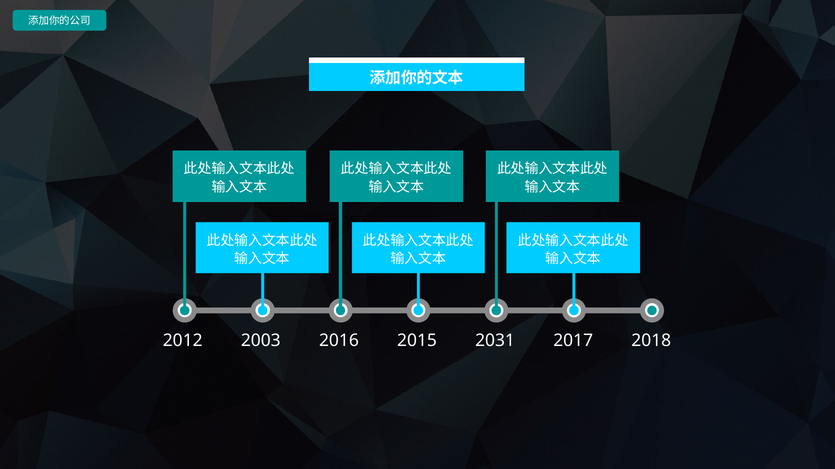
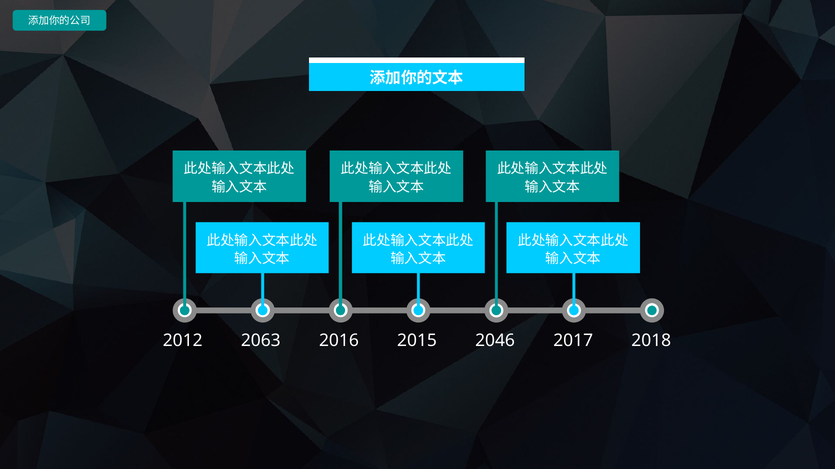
2003: 2003 -> 2063 (261, 340)
2031: 2031 -> 2046 (495, 340)
